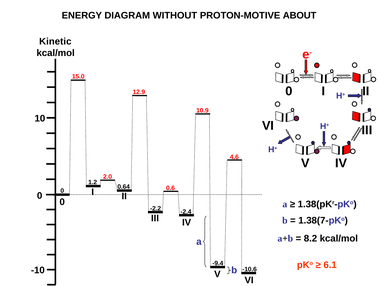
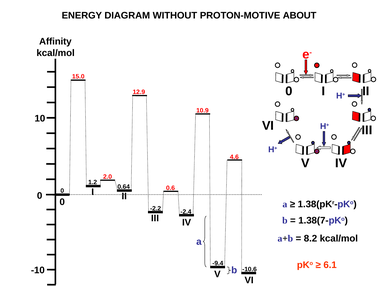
Kinetic: Kinetic -> Affinity (55, 42)
